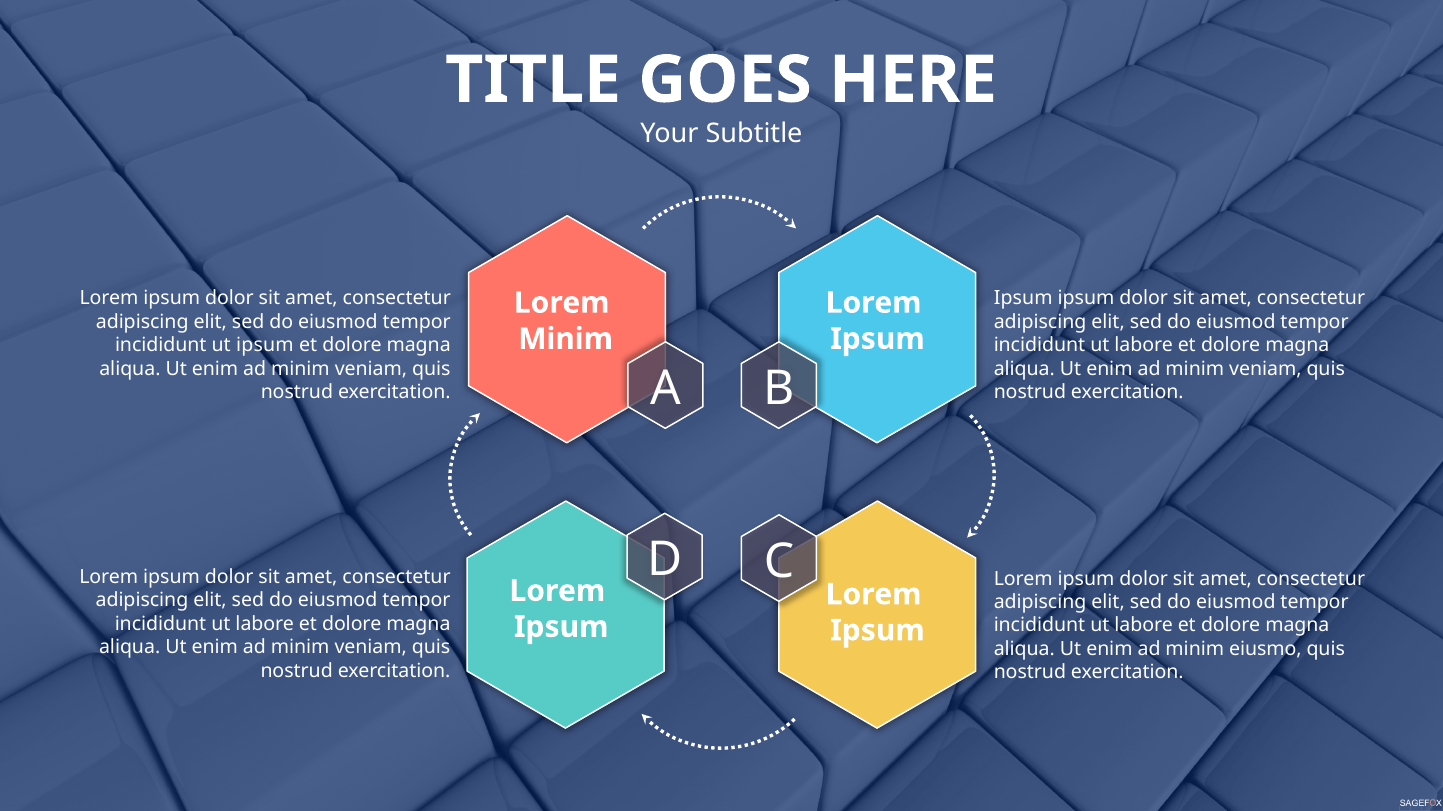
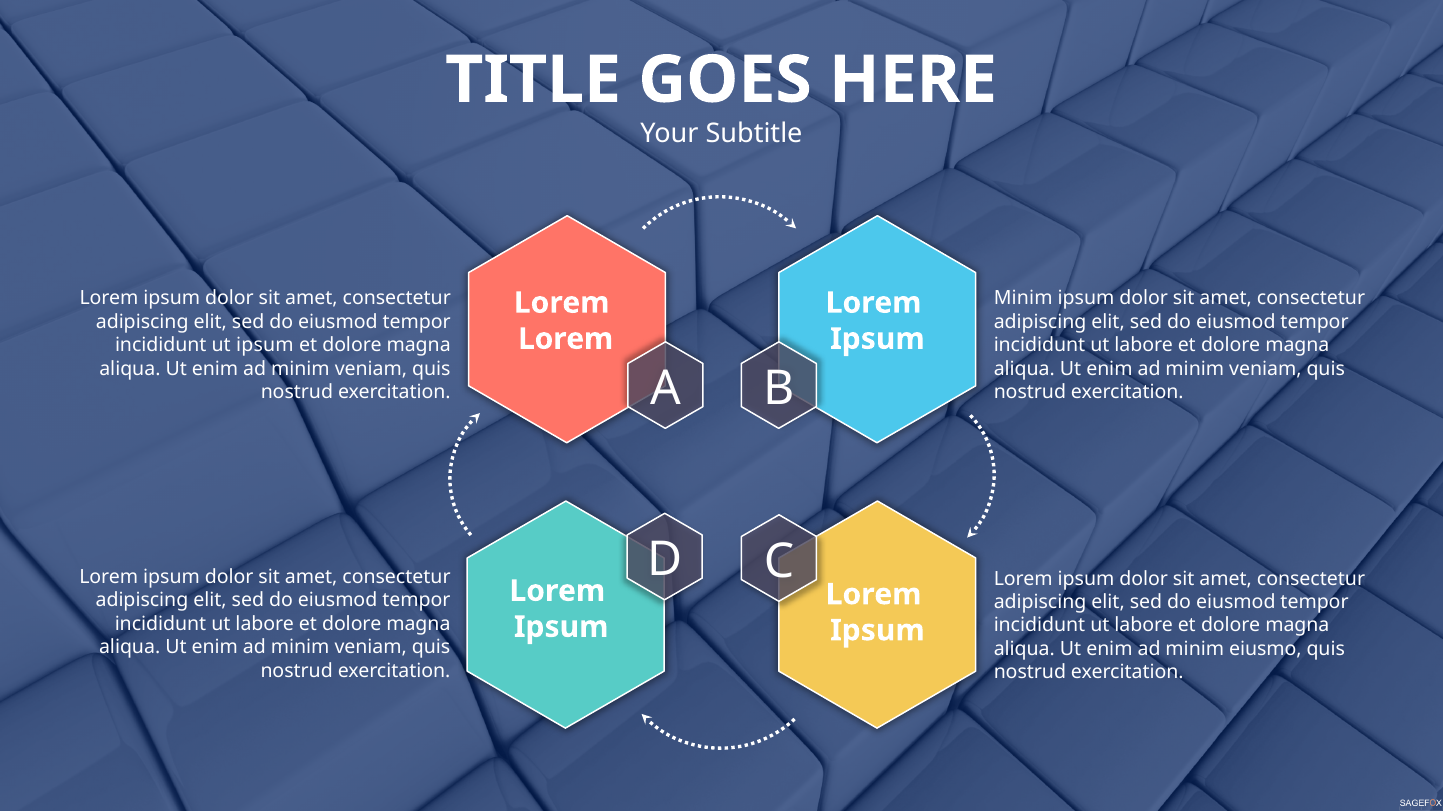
Ipsum: Ipsum -> Minim (1023, 299)
Minim: Minim -> Lorem (566, 339)
